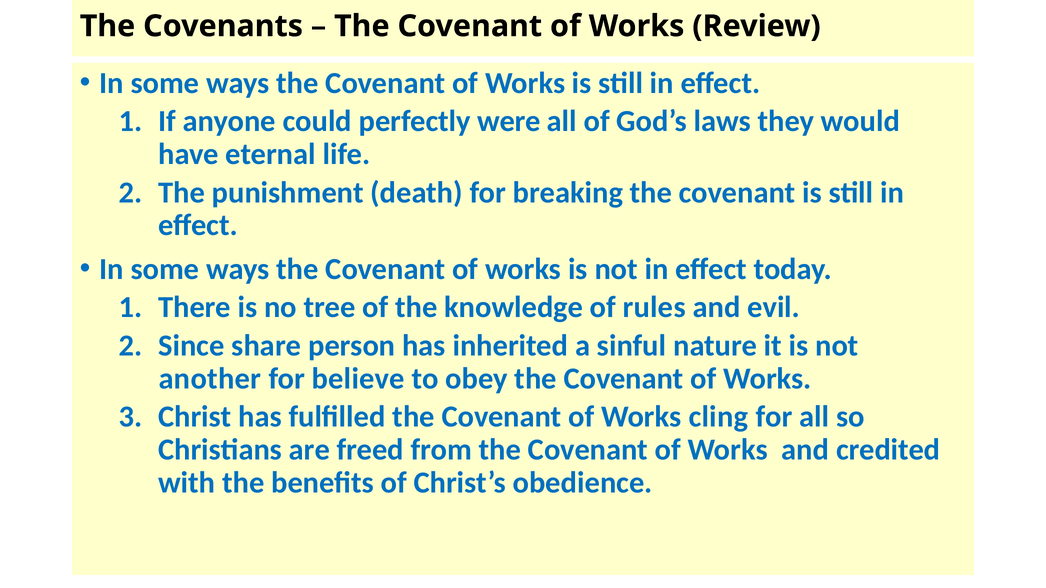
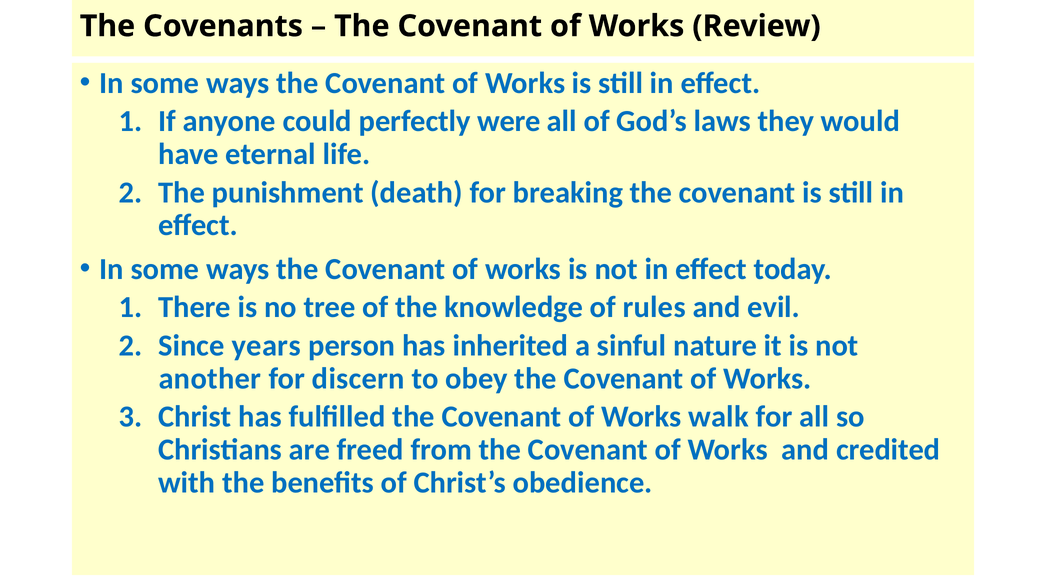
share: share -> years (266, 346)
believe: believe -> discern (358, 379)
cling: cling -> walk (719, 417)
